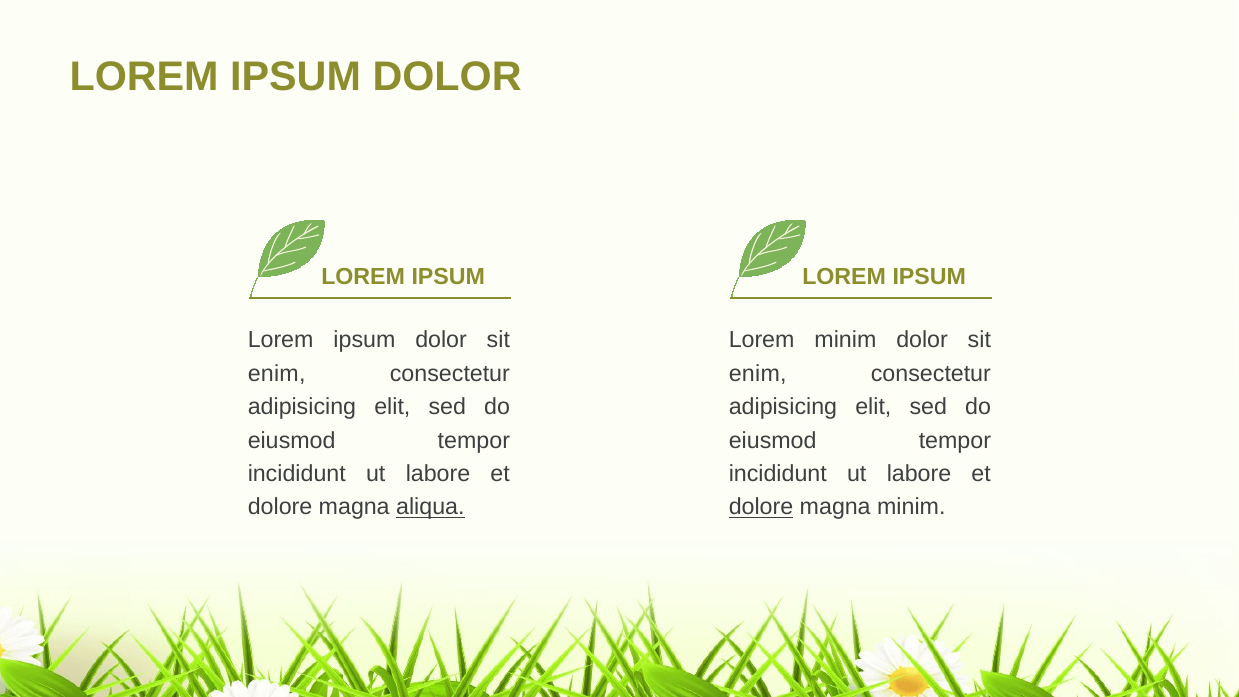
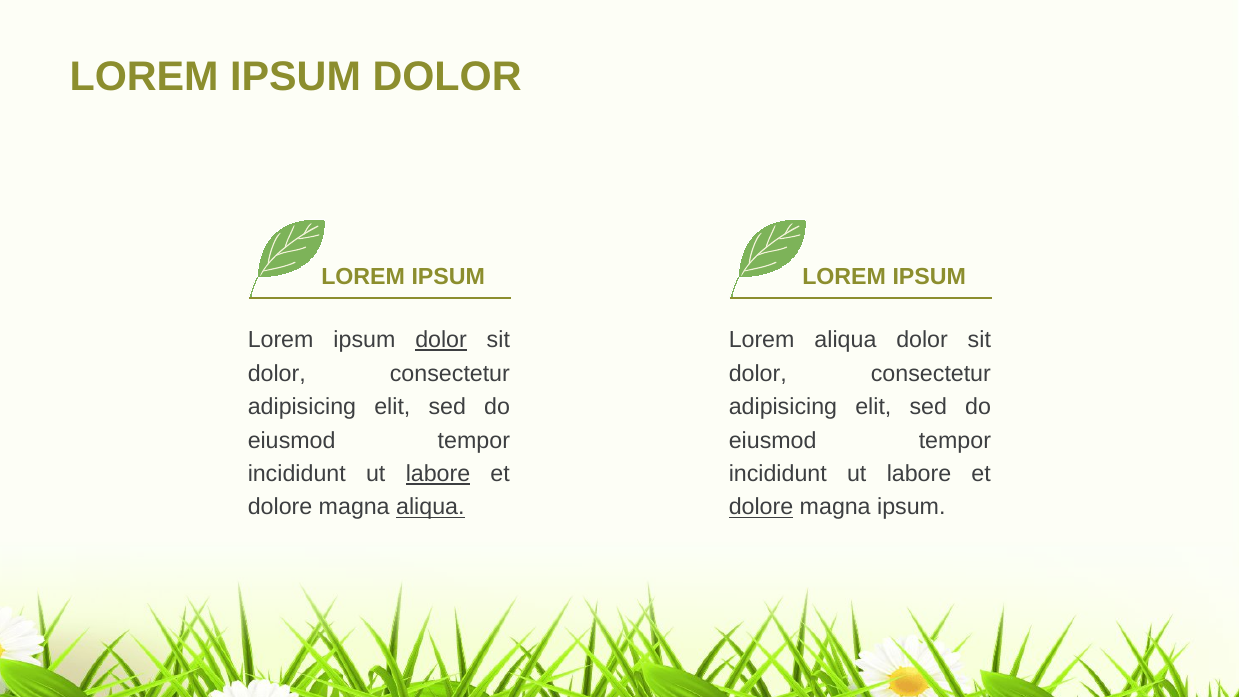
dolor underline: none -> present (441, 340)
Lorem minim: minim -> aliqua (845, 340)
enim: enim -> dolor (277, 374)
enim: enim -> dolor (758, 374)
labore underline: none -> present (438, 474)
magna minim: minim -> ipsum (911, 507)
